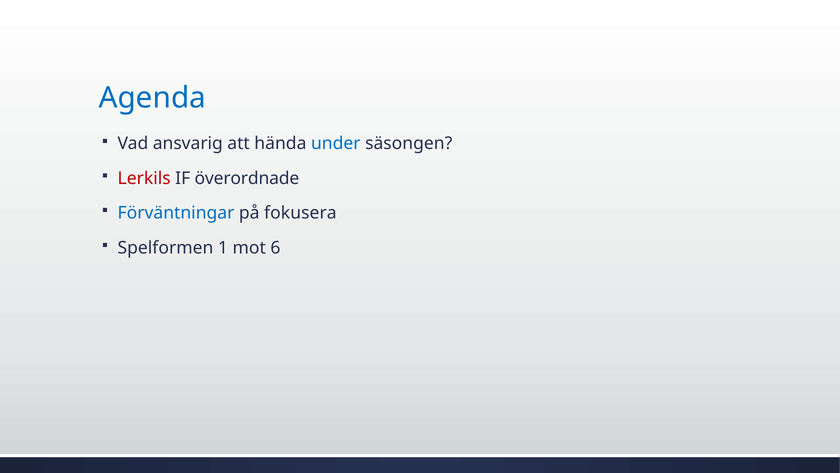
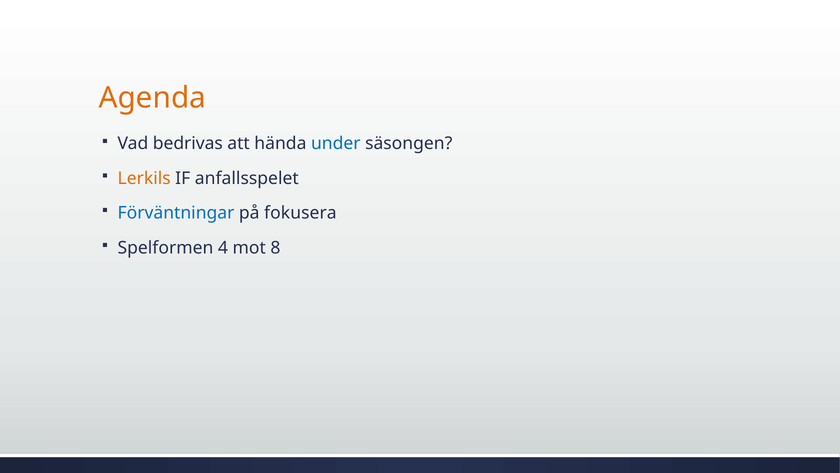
Agenda colour: blue -> orange (152, 98)
ansvarig: ansvarig -> bedrivas (188, 144)
Lerkils colour: red -> orange (144, 178)
överordnade: överordnade -> anfallsspelet (247, 178)
1: 1 -> 4 (223, 247)
6: 6 -> 8 (275, 247)
